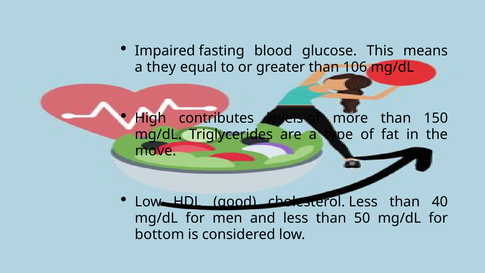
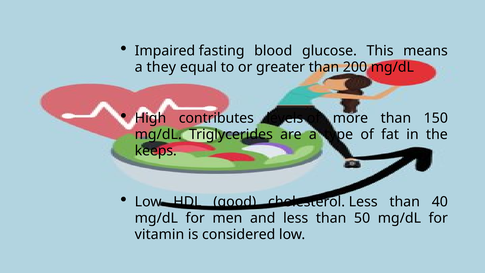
106: 106 -> 200 (355, 67)
move: move -> keeps (156, 151)
bottom: bottom -> vitamin (160, 234)
